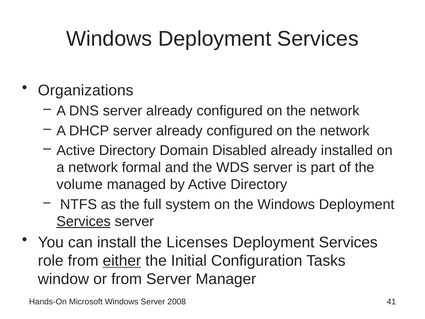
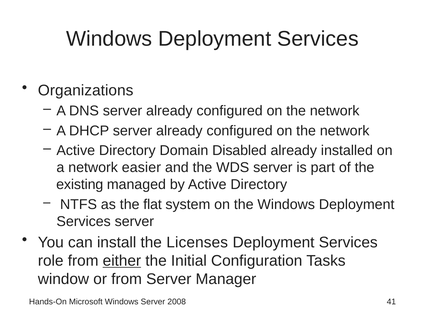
formal: formal -> easier (141, 167)
volume: volume -> existing (80, 184)
full: full -> flat (153, 204)
Services underline: present -> none (84, 221)
